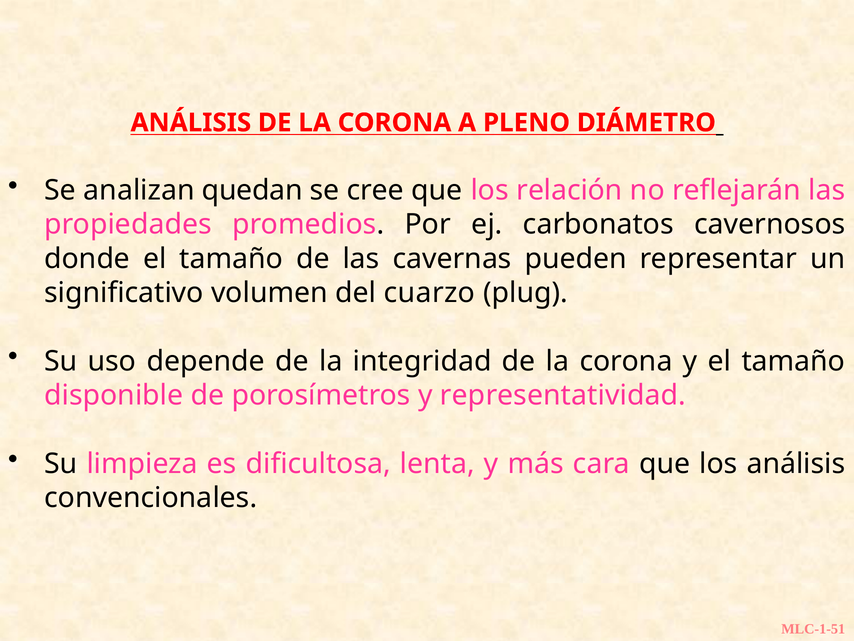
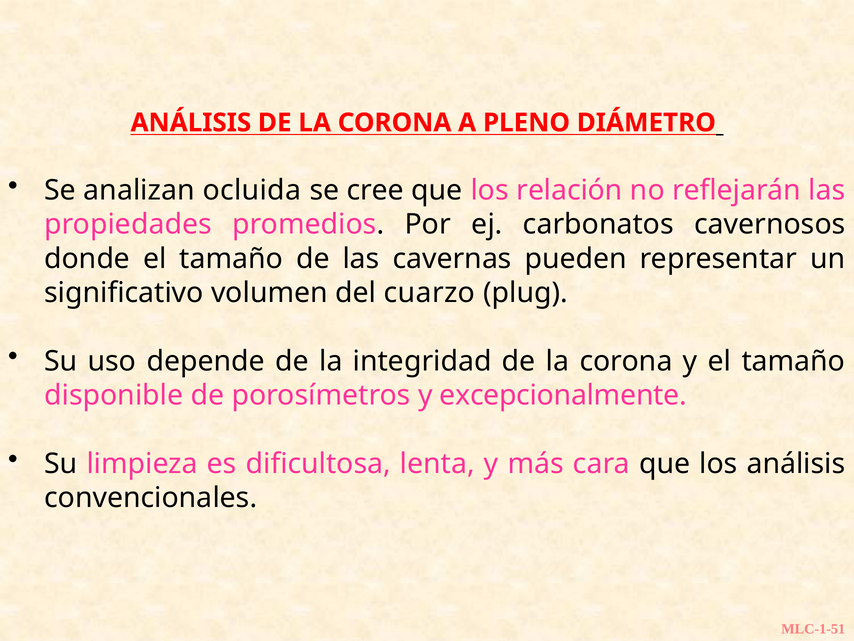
quedan: quedan -> ocluida (252, 190)
representatividad: representatividad -> excepcionalmente (563, 395)
